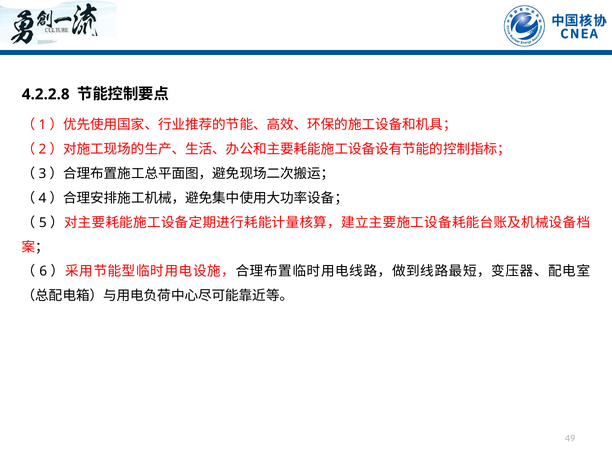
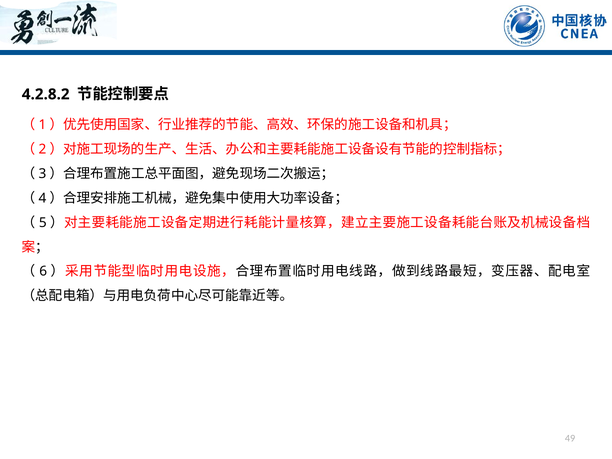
4.2.2.8: 4.2.2.8 -> 4.2.8.2 (46, 94)
